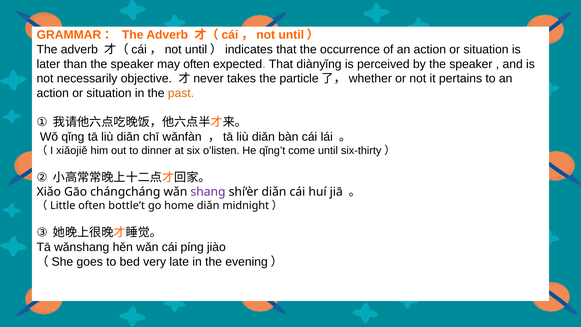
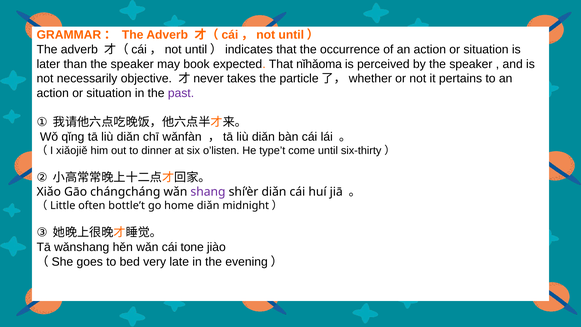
may often: often -> book (196, 64)
diànyǐng: diànyǐng -> nǐhǎoma (319, 64)
past colour: orange -> purple (181, 93)
qǐng’t: qǐng’t -> type’t (272, 150)
píng: píng -> tone (192, 247)
